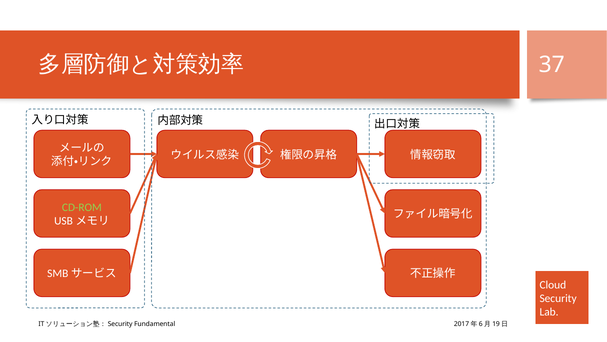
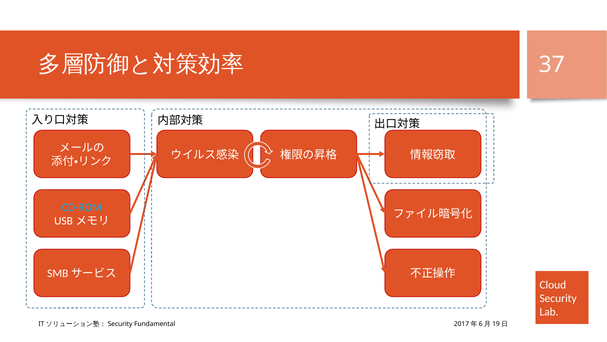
CD-ROM colour: light green -> light blue (82, 207)
